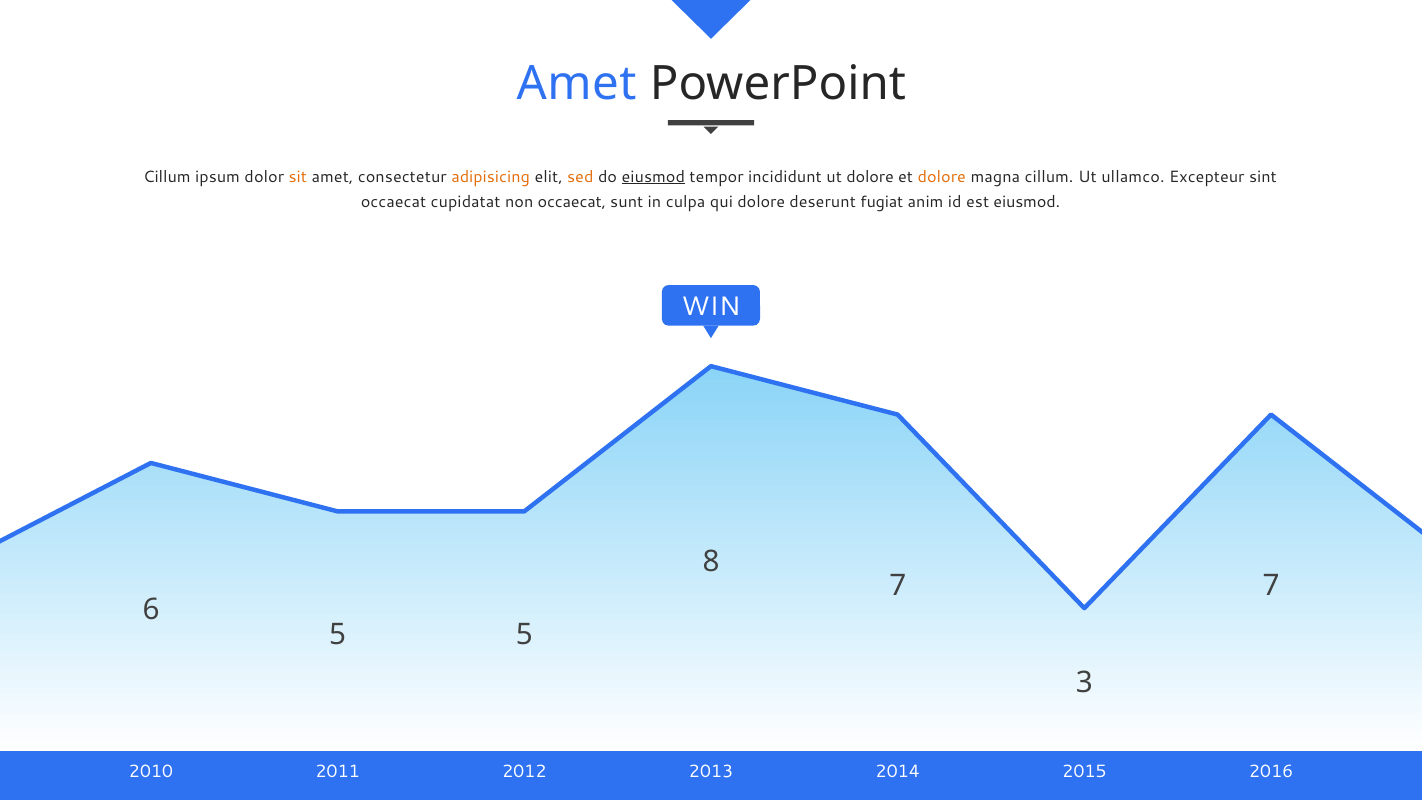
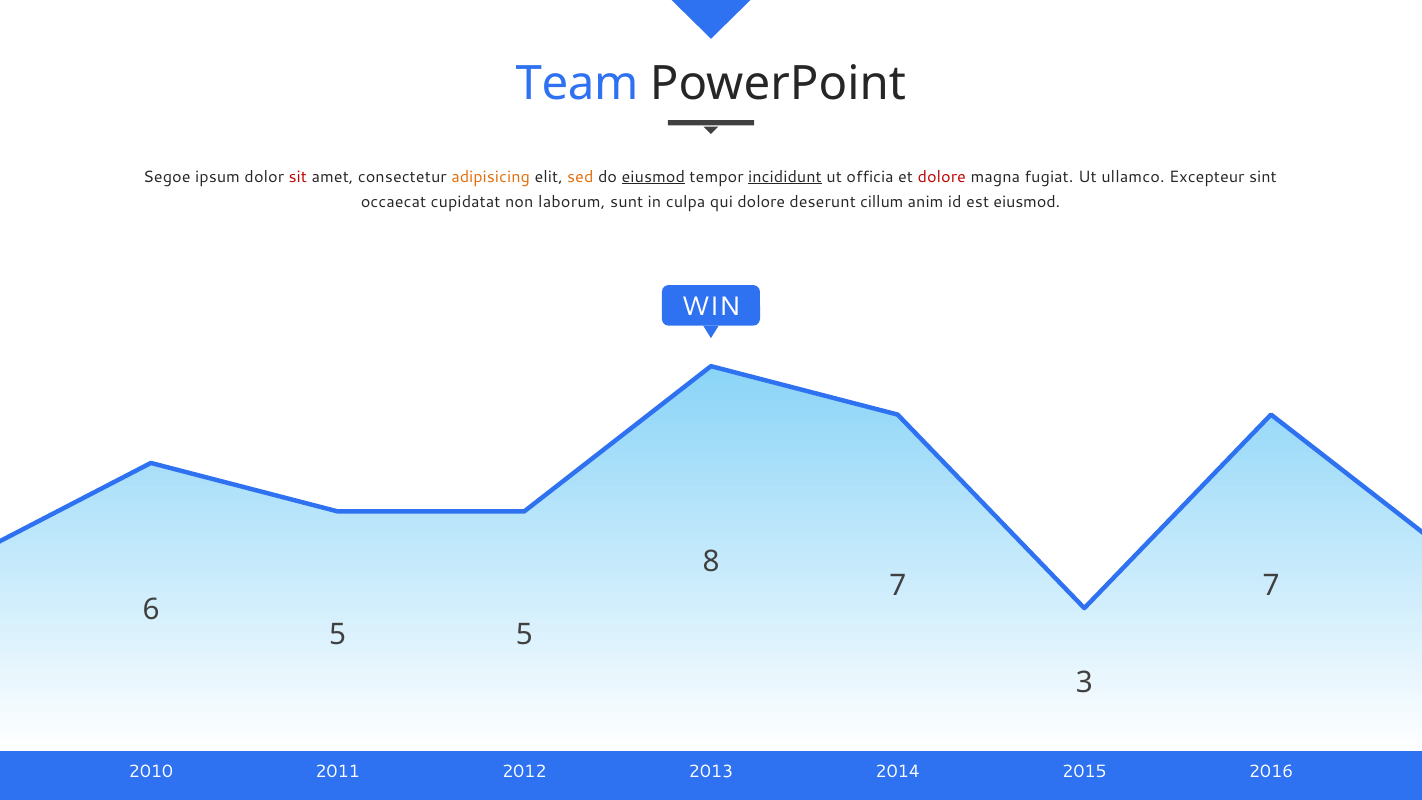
Amet: Amet -> Team (577, 84)
Cillum: Cillum -> Segoe (167, 177)
sit colour: orange -> red (298, 177)
incididunt underline: none -> present (785, 177)
ut dolore: dolore -> officia (870, 177)
dolore colour: orange -> red (942, 177)
magna cillum: cillum -> fugiat (1049, 177)
non occaecat: occaecat -> laborum (572, 202)
fugiat: fugiat -> cillum (882, 202)
